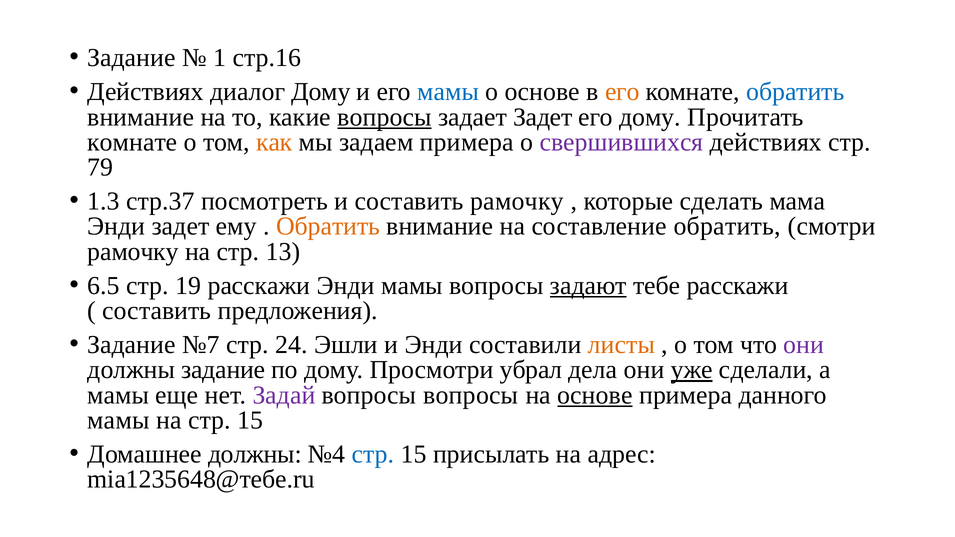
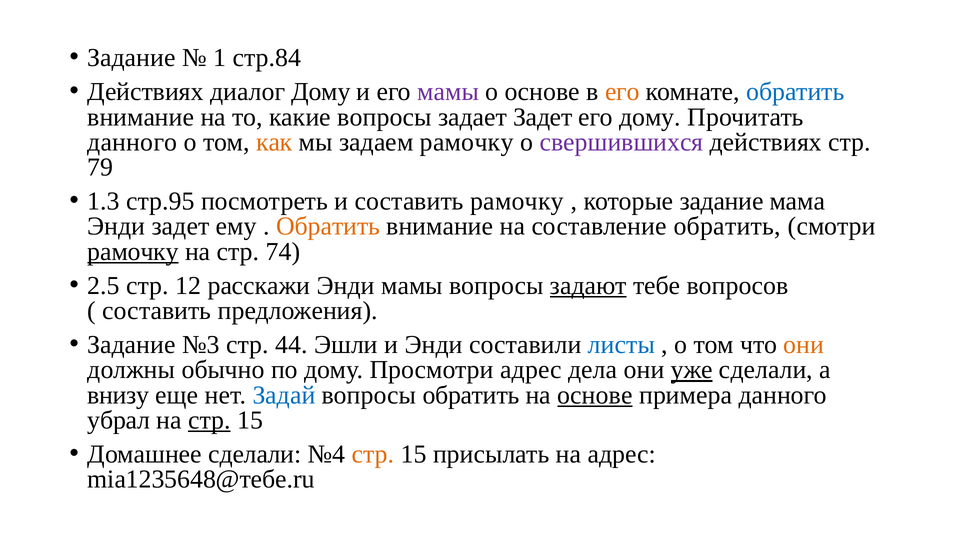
стр.16: стр.16 -> стр.84 (267, 58)
мамы colour: blue -> purple (448, 92)
вопросы underline: present -> none (384, 117)
комнате: комнате -> данного (132, 142)
задаем примера: примера -> рамочку (467, 142)
стр.37: стр.37 -> стр.95 (160, 201)
которые сделать: сделать -> задание (722, 201)
рамочку underline: none -> present (133, 252)
13: 13 -> 74 (283, 252)
6.5: 6.5 -> 2.5 (104, 286)
19: 19 -> 12 (188, 286)
тебе расскажи: расскажи -> вопросов (737, 286)
№7: №7 -> №3 (201, 345)
24: 24 -> 44 (291, 345)
листы colour: orange -> blue (621, 345)
они colour: purple -> orange (804, 345)
должны задание: задание -> обычно (223, 370)
Просмотри убрал: убрал -> адрес (531, 370)
мамы: мамы -> внизу (118, 395)
Задай colour: purple -> blue (284, 395)
вопросы вопросы: вопросы -> обратить (471, 395)
мамы: мамы -> убрал (119, 420)
стр underline: none -> present (209, 420)
Домашнее должны: должны -> сделали (255, 454)
стр colour: blue -> orange (373, 454)
